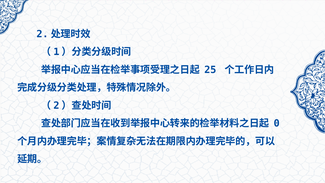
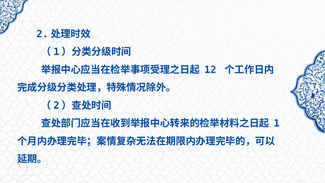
25: 25 -> 12 (210, 70)
0: 0 -> 1 (277, 123)
